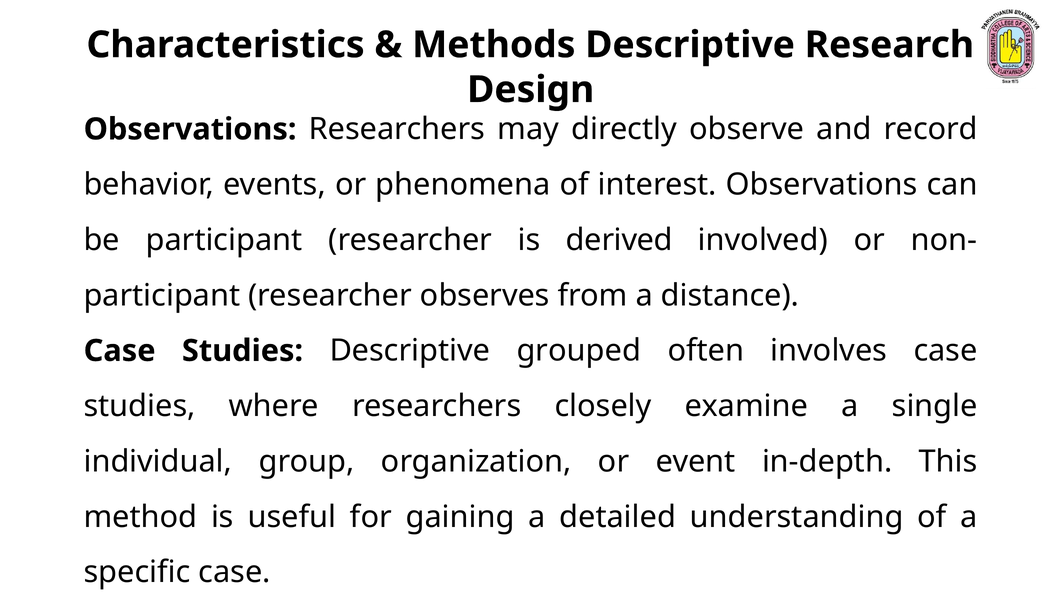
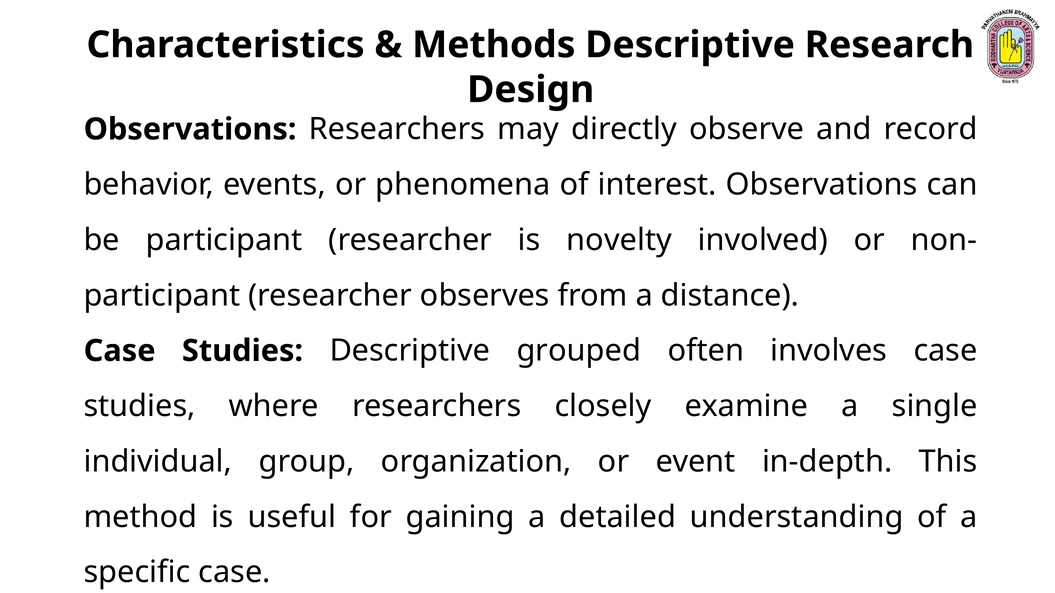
derived: derived -> novelty (619, 240)
